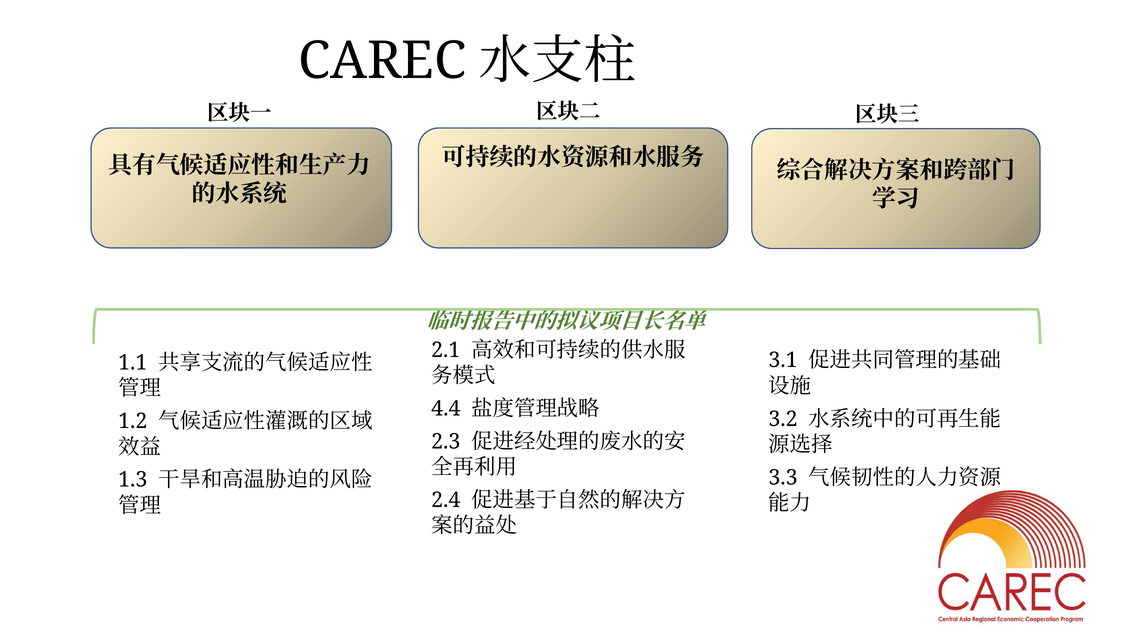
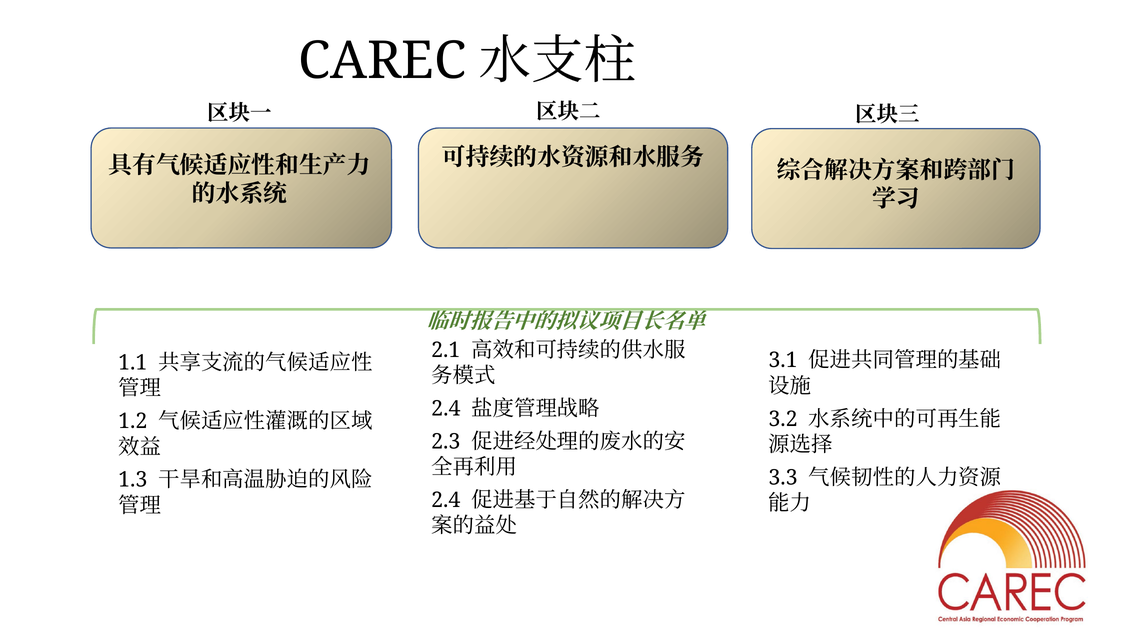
4.4: 4.4 -> 2.4 (446, 409)
